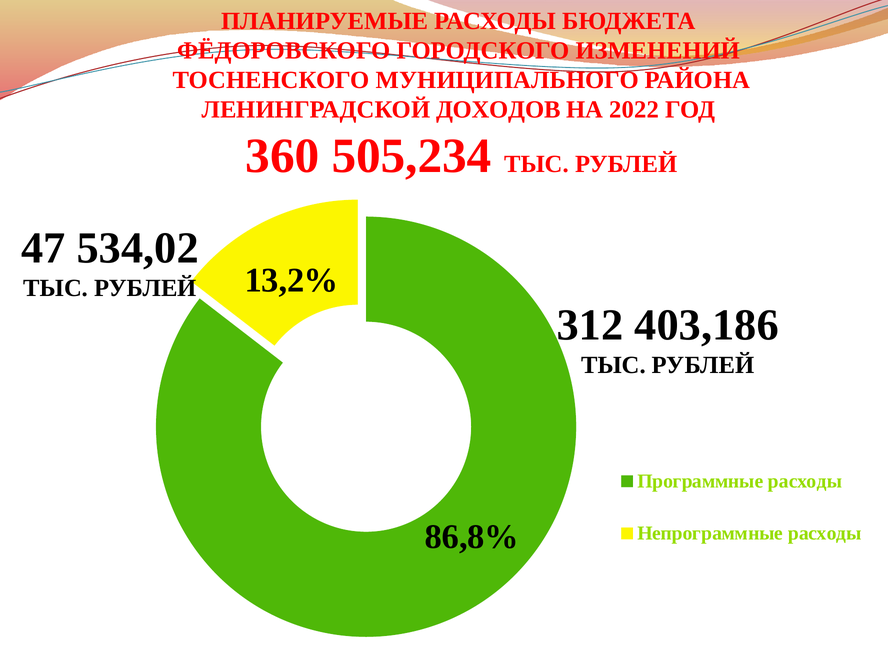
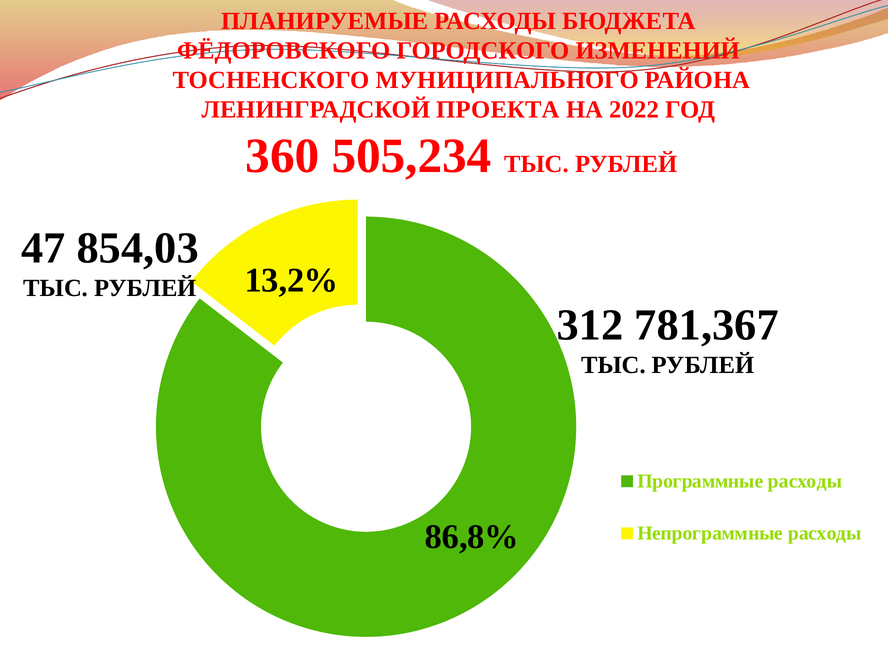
ДОХОДОВ: ДОХОДОВ -> ПРОЕКТА (498, 110)
534,02: 534,02 -> 854,03 (138, 248)
403,186: 403,186 -> 781,367 (707, 325)
